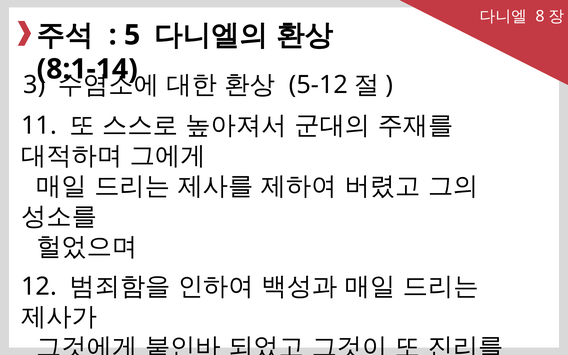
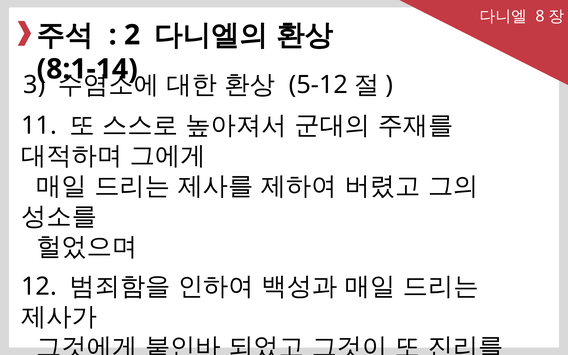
5: 5 -> 2 (132, 35)
